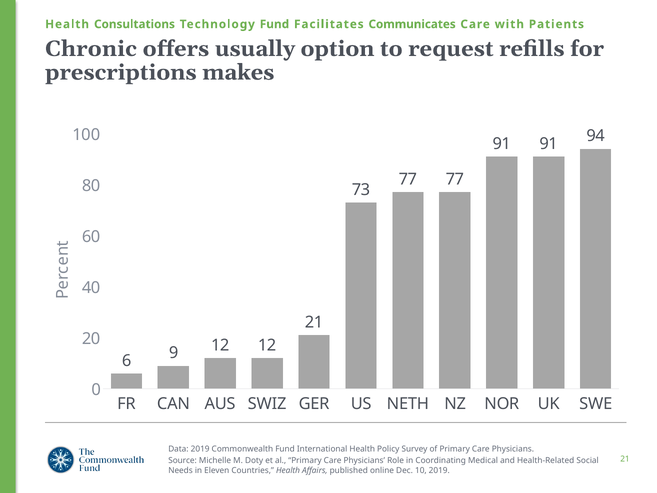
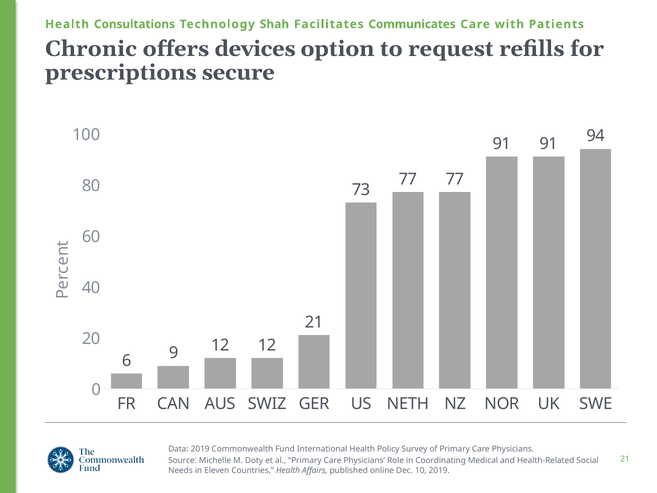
Technology Fund: Fund -> Shah (274, 24)
usually: usually -> devices (255, 49)
makes: makes -> secure (238, 72)
